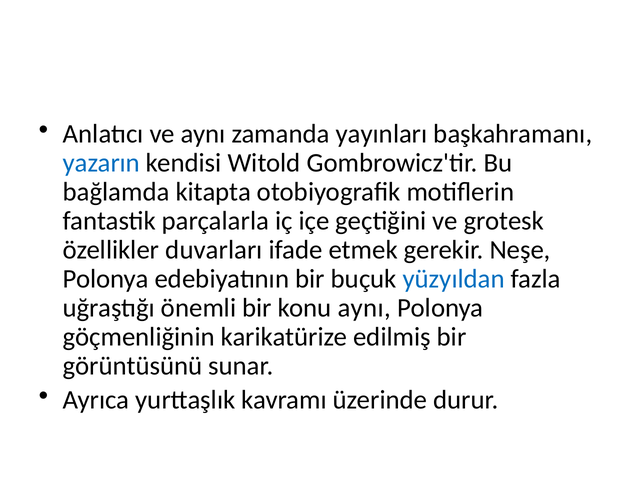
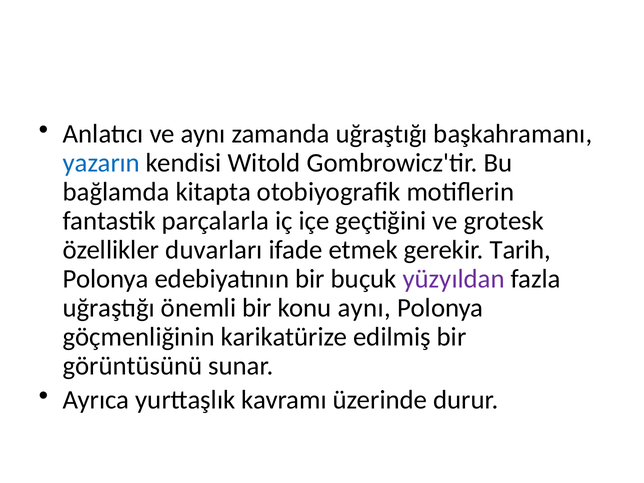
zamanda yayınları: yayınları -> uğraştığı (382, 134)
Neşe: Neşe -> Tarih (520, 250)
yüzyıldan colour: blue -> purple (454, 279)
